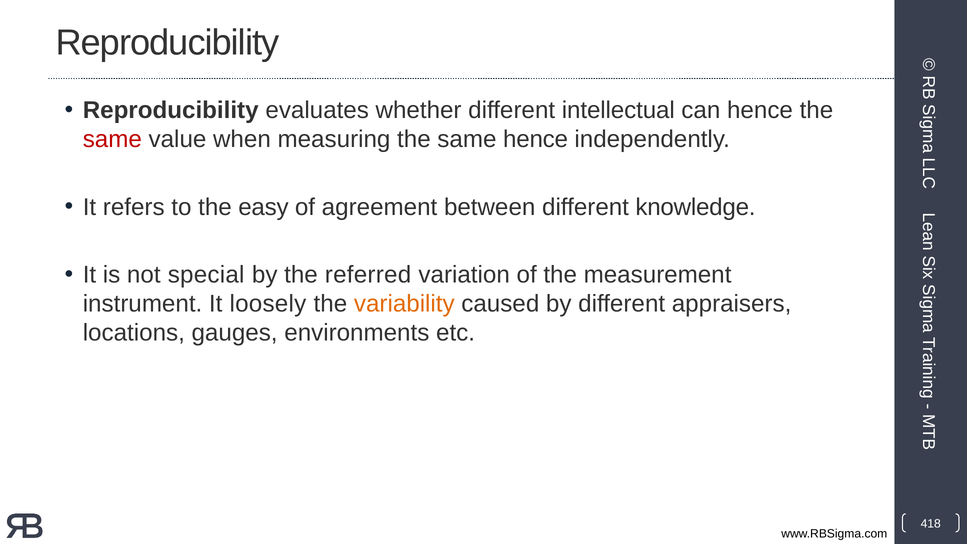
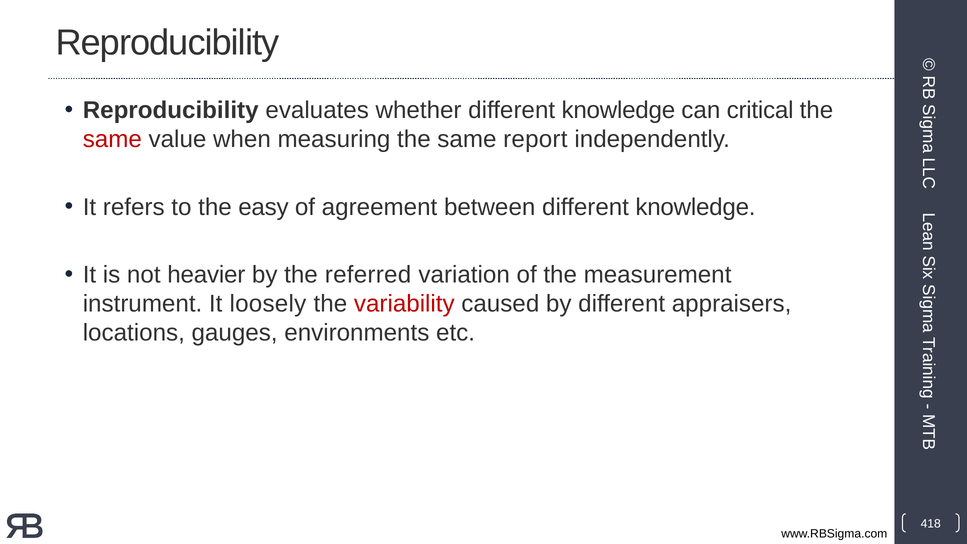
whether different intellectual: intellectual -> knowledge (618, 110)
can hence: hence -> critical (760, 110)
same hence: hence -> report (535, 139)
special: special -> heavier (206, 275)
variability colour: orange -> red (404, 304)
